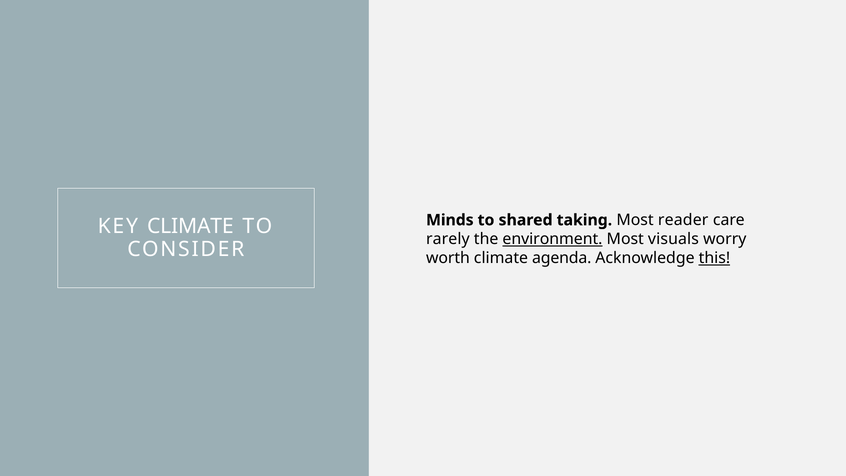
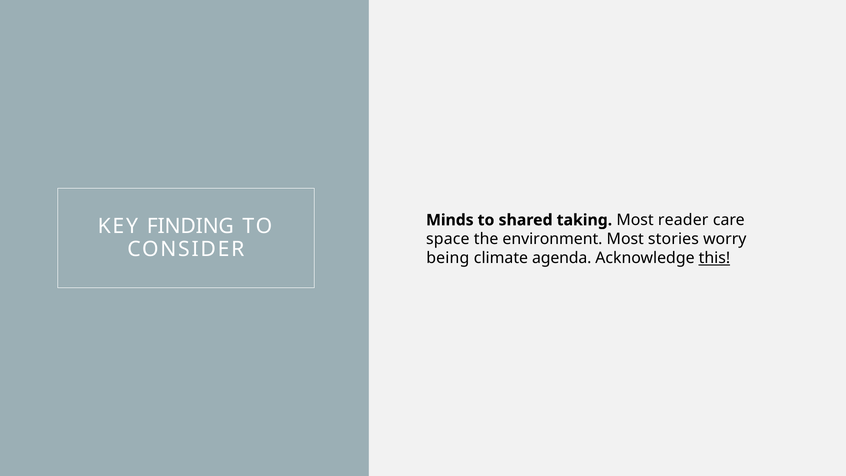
KEY CLIMATE: CLIMATE -> FINDING (190, 226)
rarely: rarely -> space (448, 239)
environment underline: present -> none (552, 239)
visuals: visuals -> stories (673, 239)
worth: worth -> being (448, 258)
